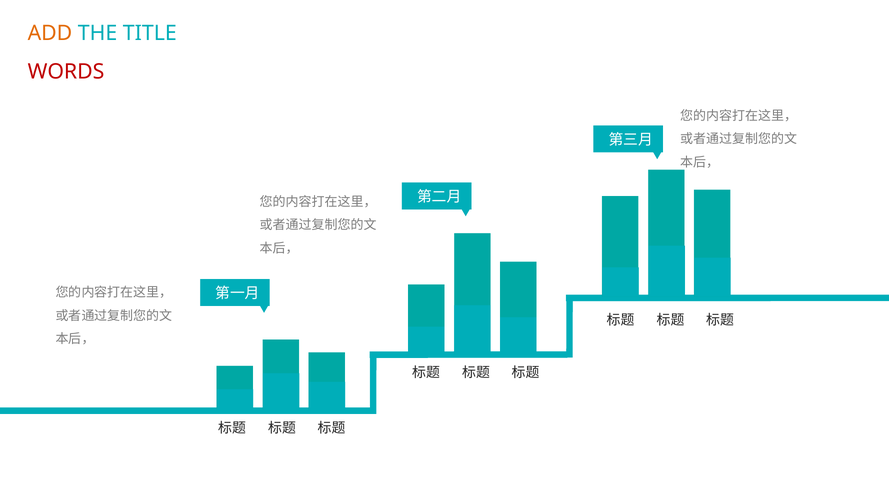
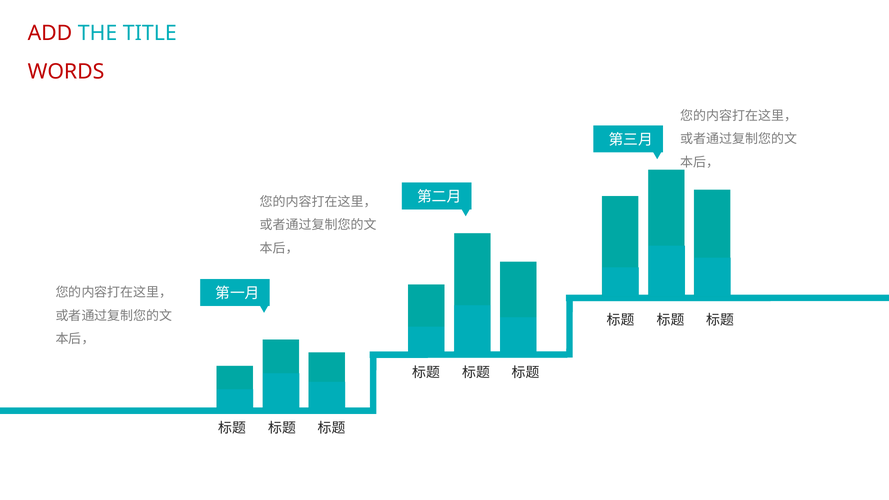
ADD colour: orange -> red (50, 33)
